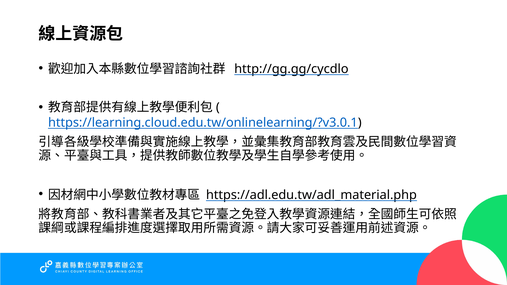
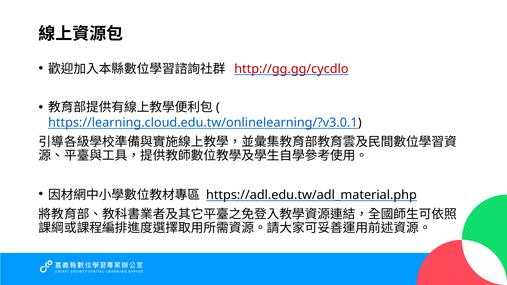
http://gg.gg/cycdlo colour: black -> red (291, 69)
